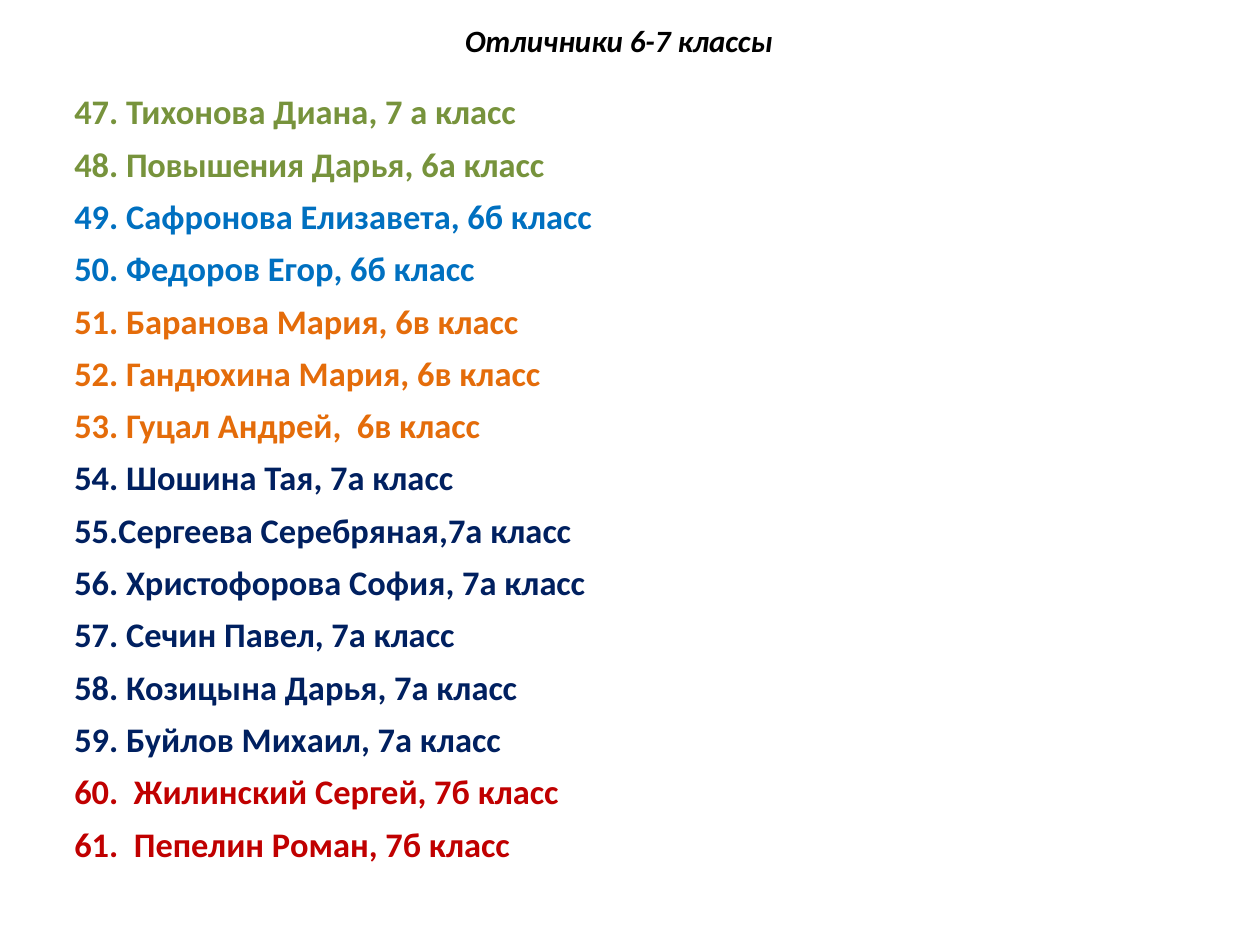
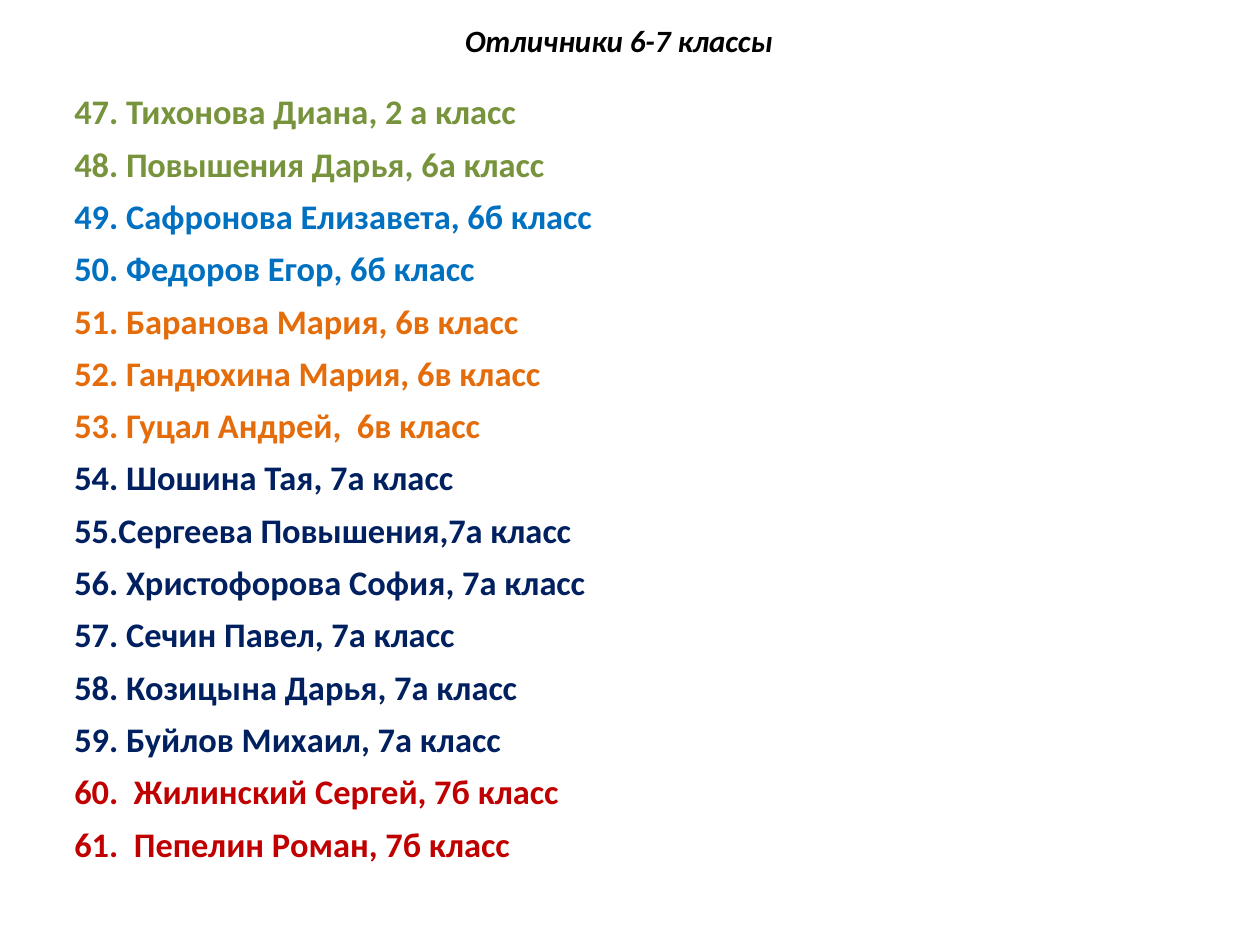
7: 7 -> 2 (394, 113)
Серебряная,7а: Серебряная,7а -> Повышения,7а (372, 532)
